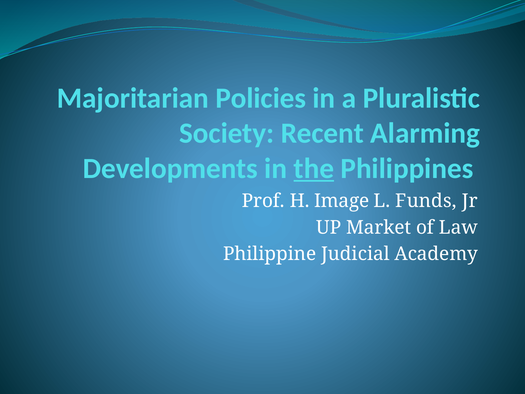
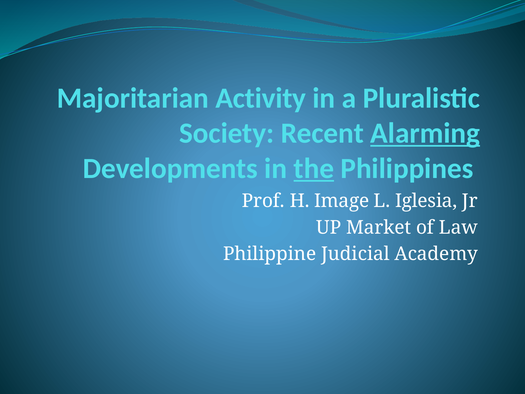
Policies: Policies -> Activity (261, 98)
Alarming underline: none -> present (425, 133)
Funds: Funds -> Iglesia (426, 201)
